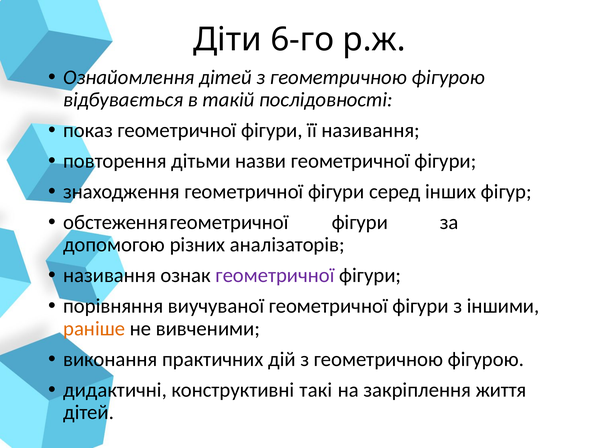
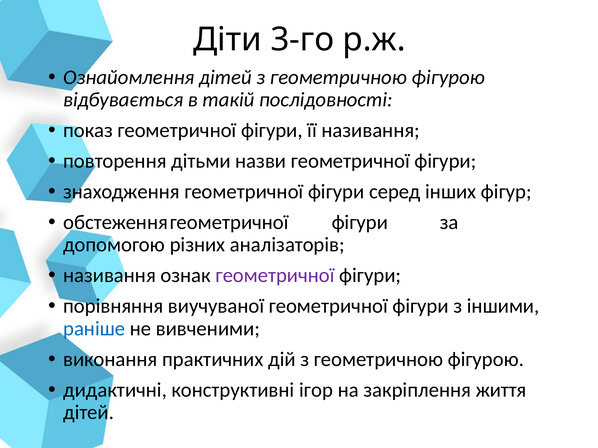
6-го: 6-го -> 3-го (302, 40)
раніше colour: orange -> blue (94, 329)
такі: такі -> ігор (316, 390)
